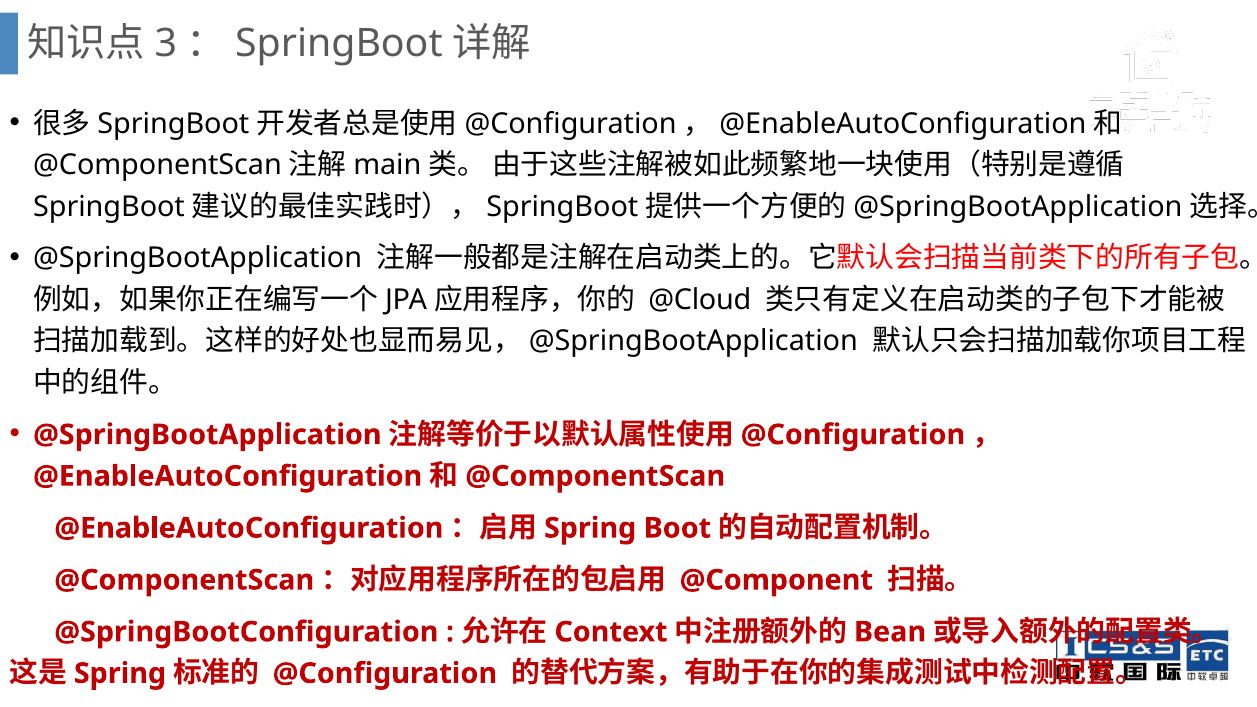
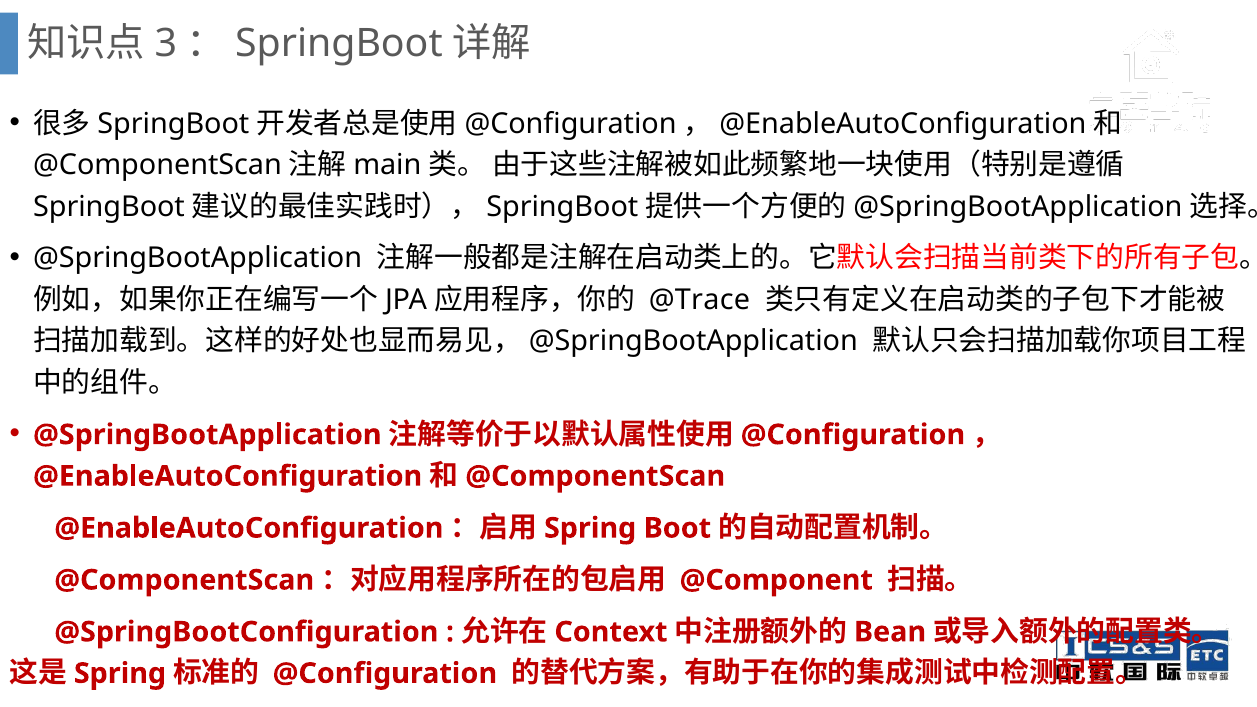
@Cloud: @Cloud -> @Trace (699, 300)
